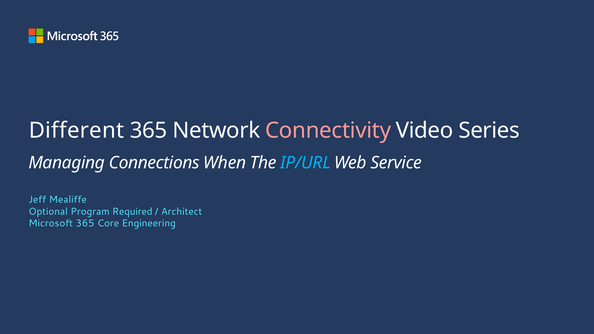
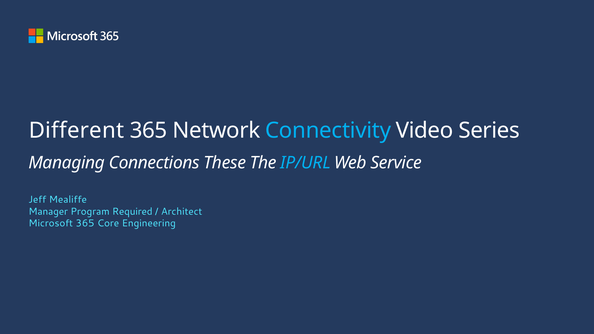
Connectivity colour: pink -> light blue (328, 131)
When: When -> These (225, 163)
Optional: Optional -> Manager (48, 212)
